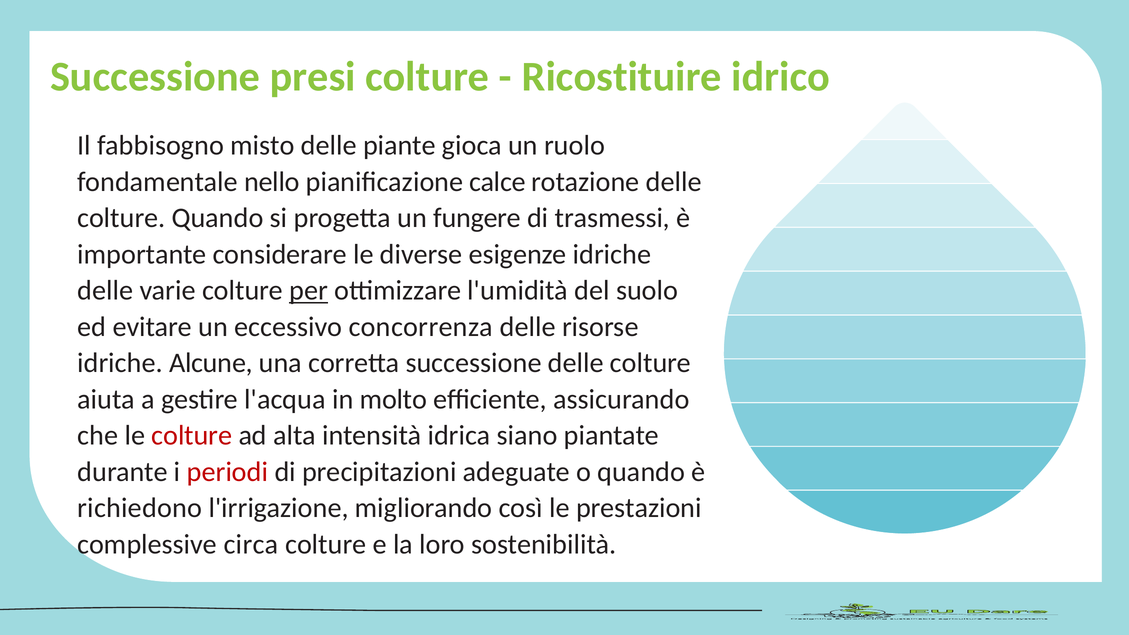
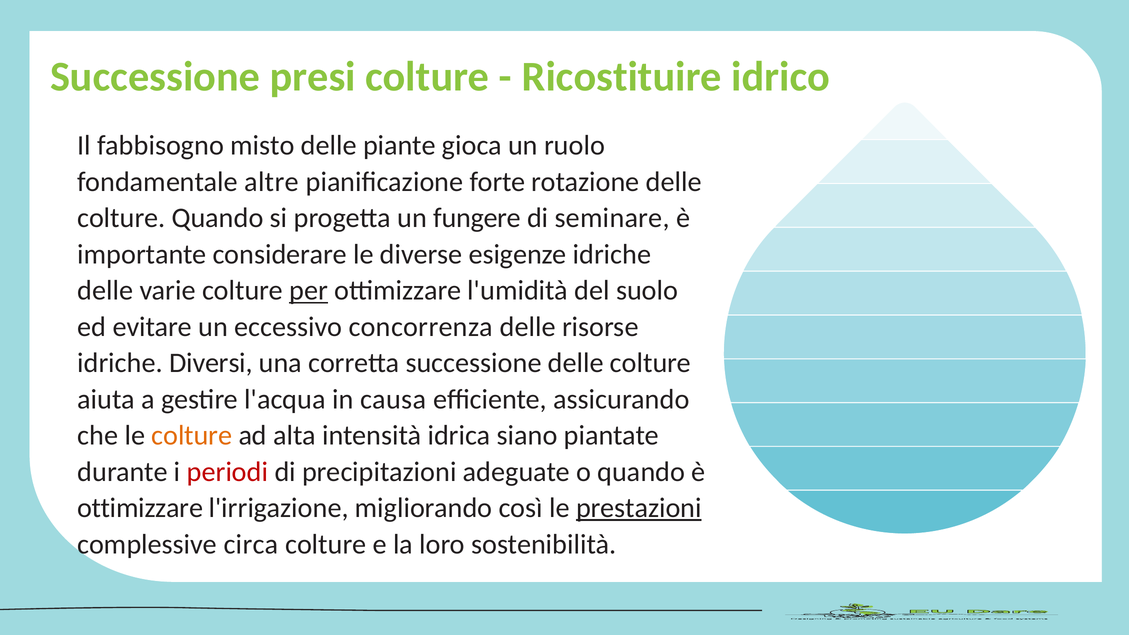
nello: nello -> altre (272, 182)
calce: calce -> forte (497, 182)
trasmessi: trasmessi -> seminare (612, 218)
Alcune: Alcune -> Diversi (211, 363)
molto: molto -> causa (393, 399)
colture colour: red -> orange (192, 436)
richiedono: richiedono -> ottimizzare (140, 508)
prestazioni underline: none -> present (639, 508)
